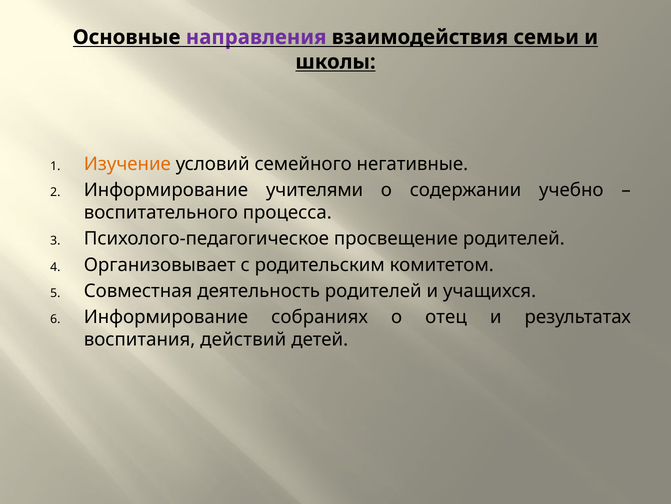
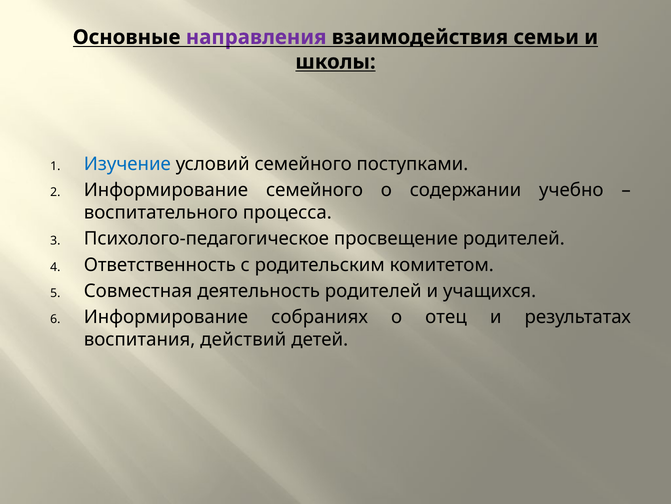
Изучение colour: orange -> blue (127, 164)
негативные: негативные -> поступками (412, 164)
Информирование учителями: учителями -> семейного (315, 190)
Организовывает: Организовывает -> Ответственность (160, 265)
